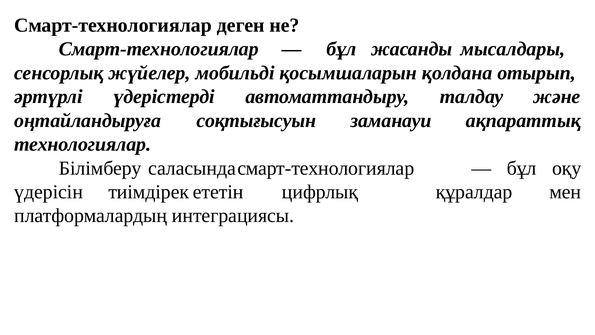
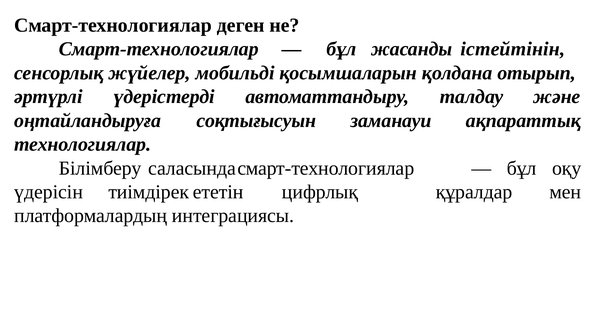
мысалдары: мысалдары -> істейтінін (513, 49)
